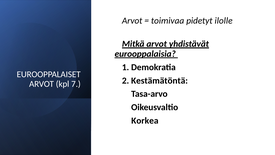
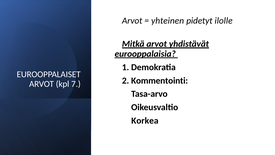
toimivaa: toimivaa -> yhteinen (168, 21)
Kestämätöntä: Kestämätöntä -> Kommentointi (160, 80)
